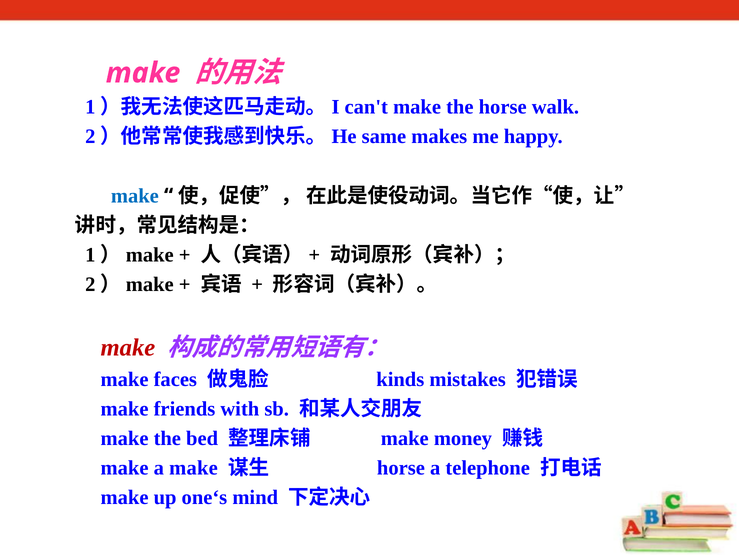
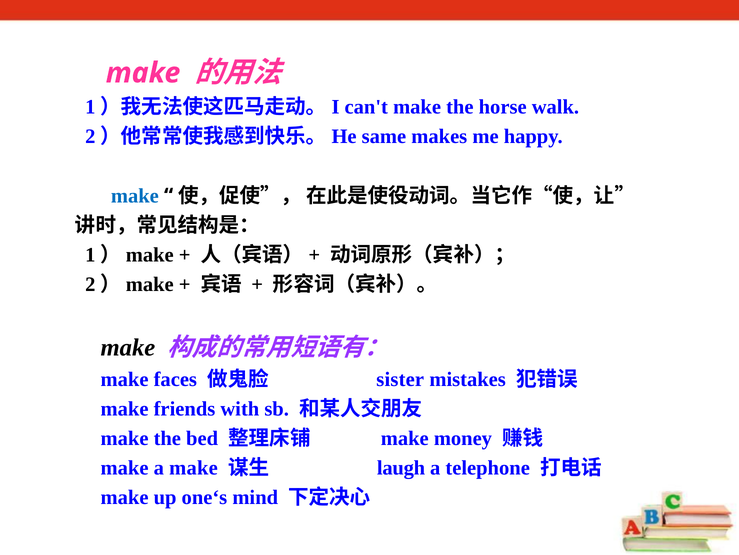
make colour: red -> black (128, 347)
kinds: kinds -> sister (400, 379)
horse: horse -> laugh (401, 467)
